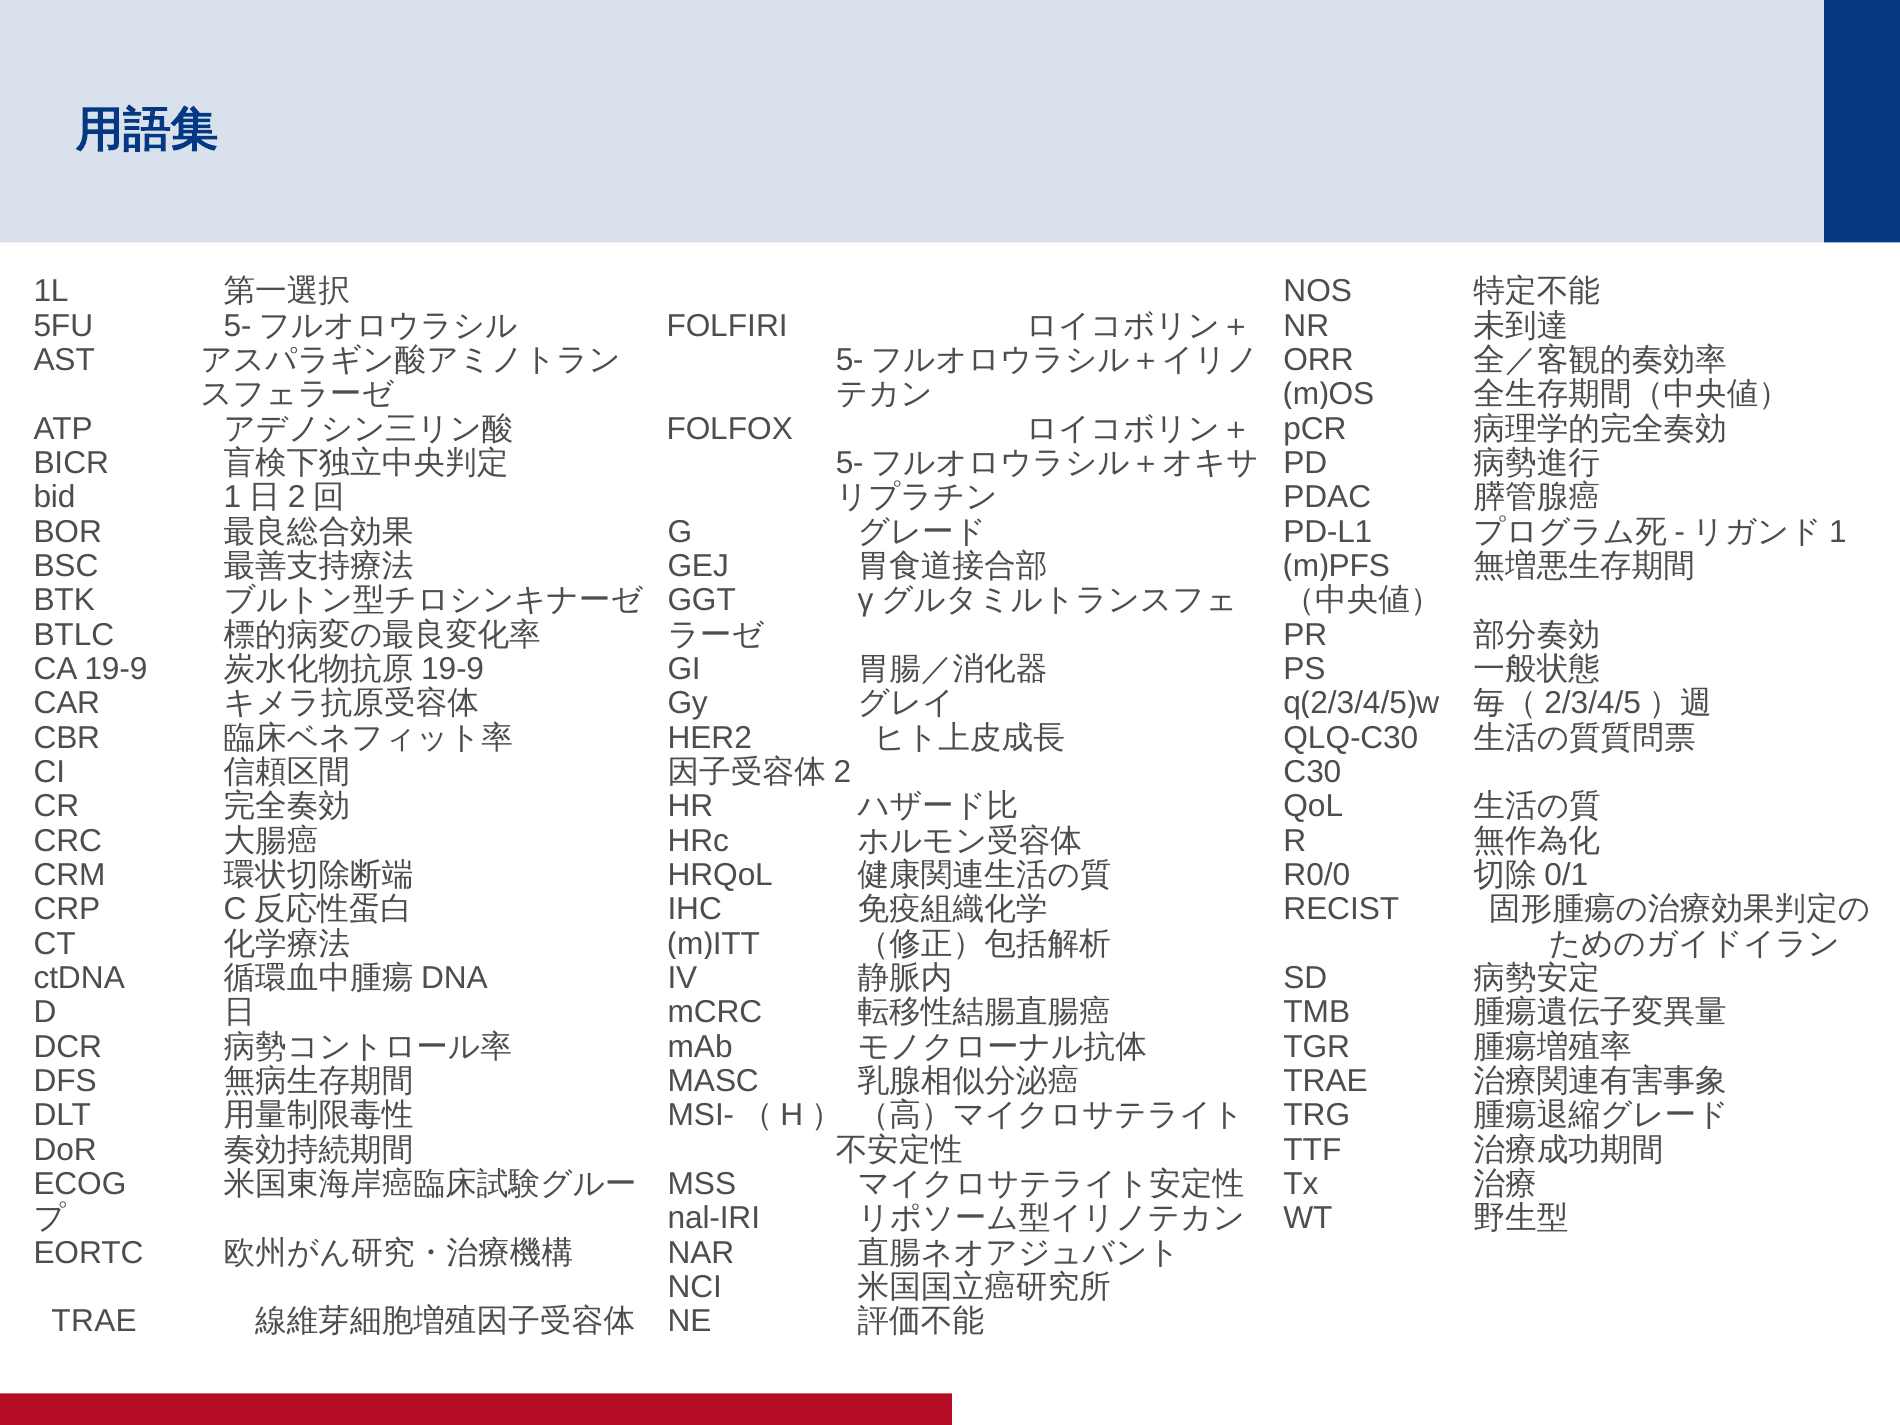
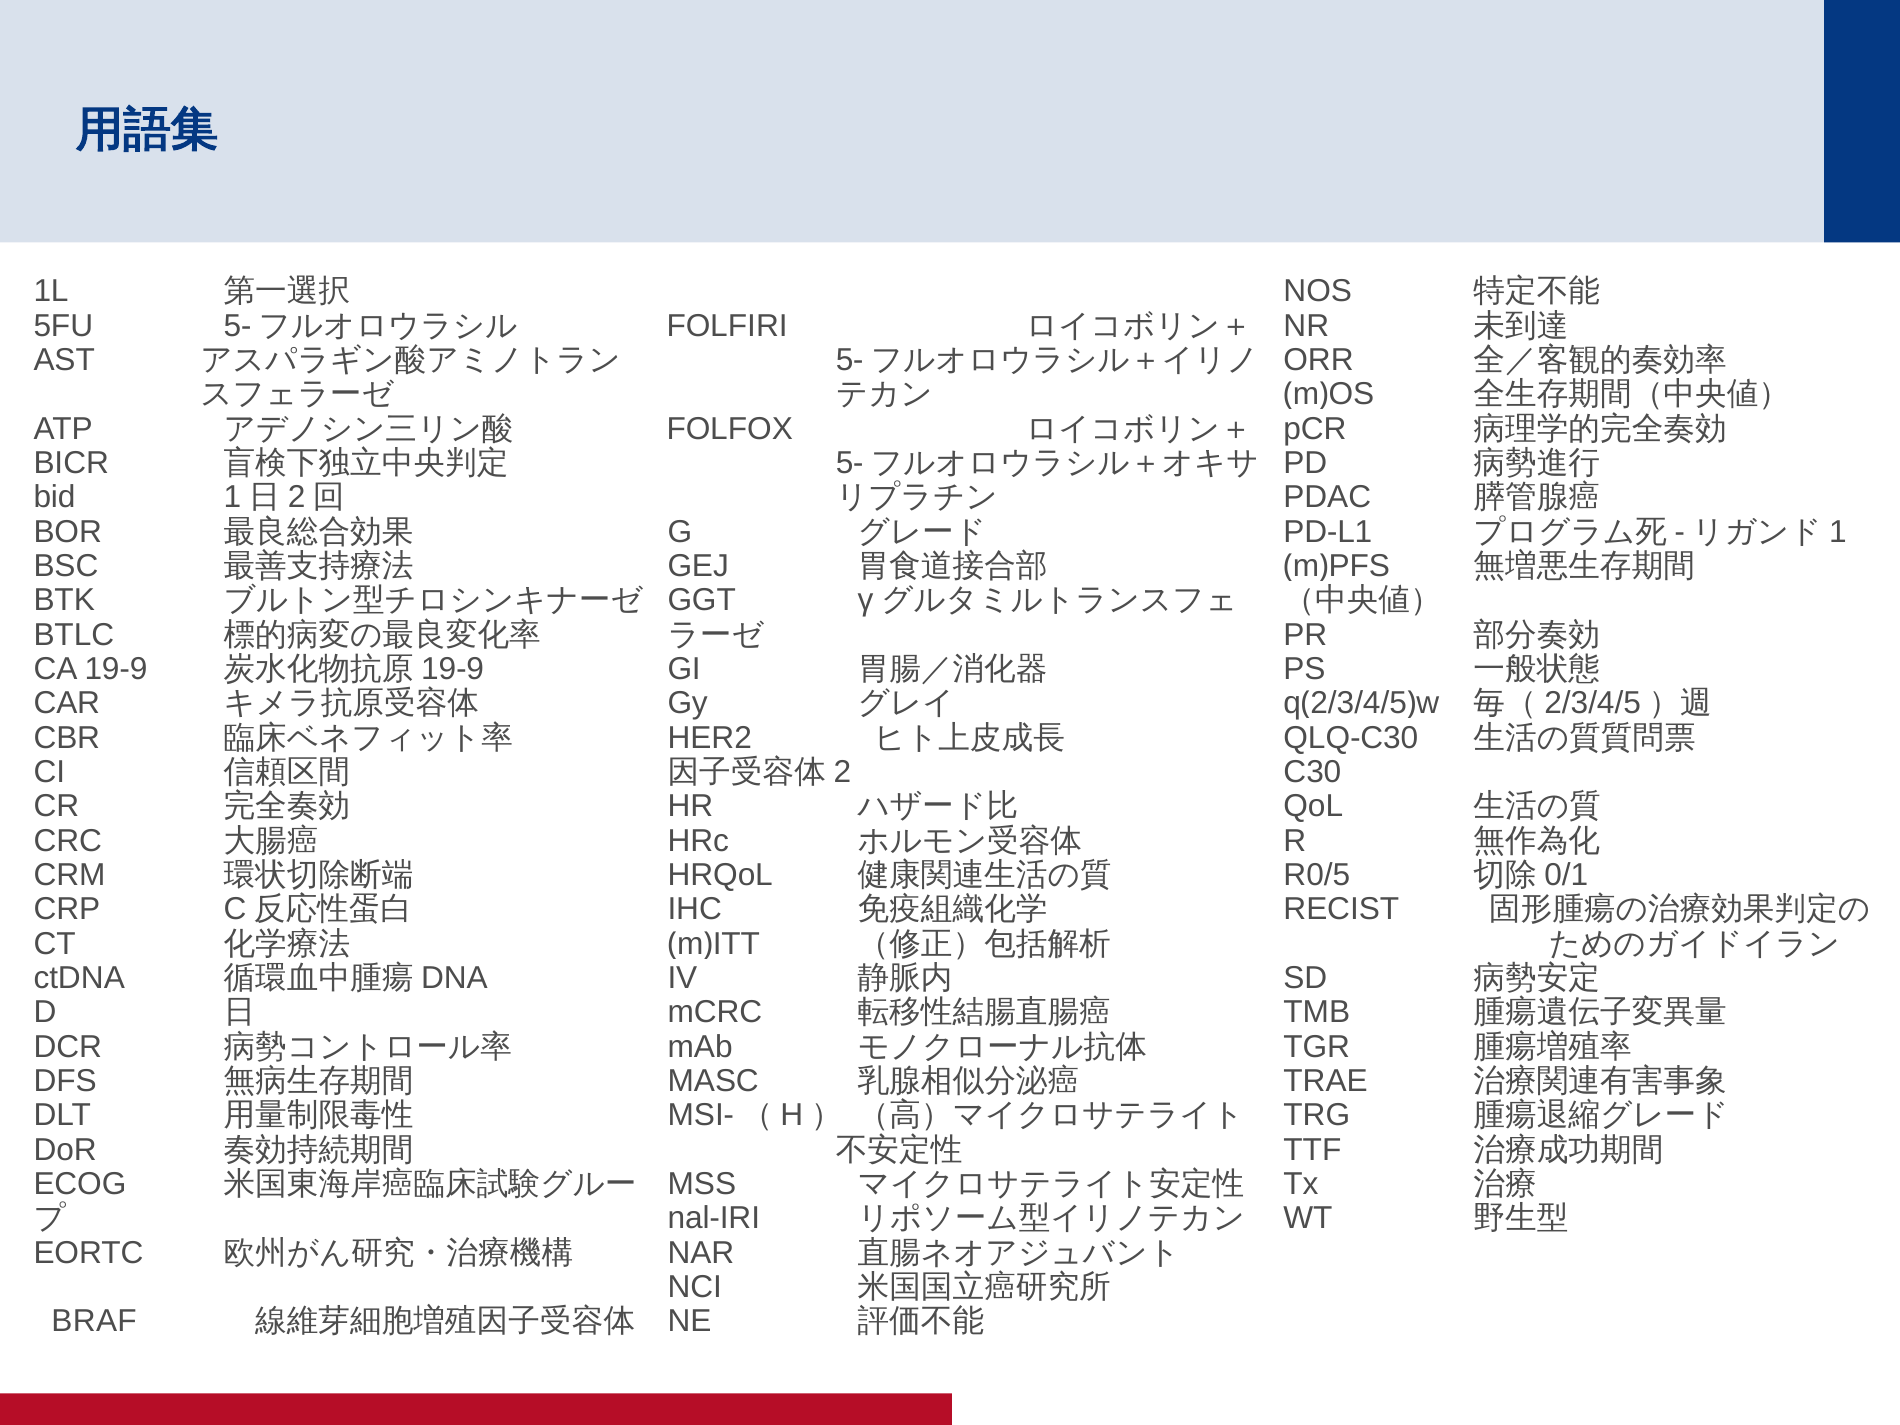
R0/0: R0/0 -> R0/5 (1317, 875)
TRAE: TRAE -> BRAF (94, 1321)
